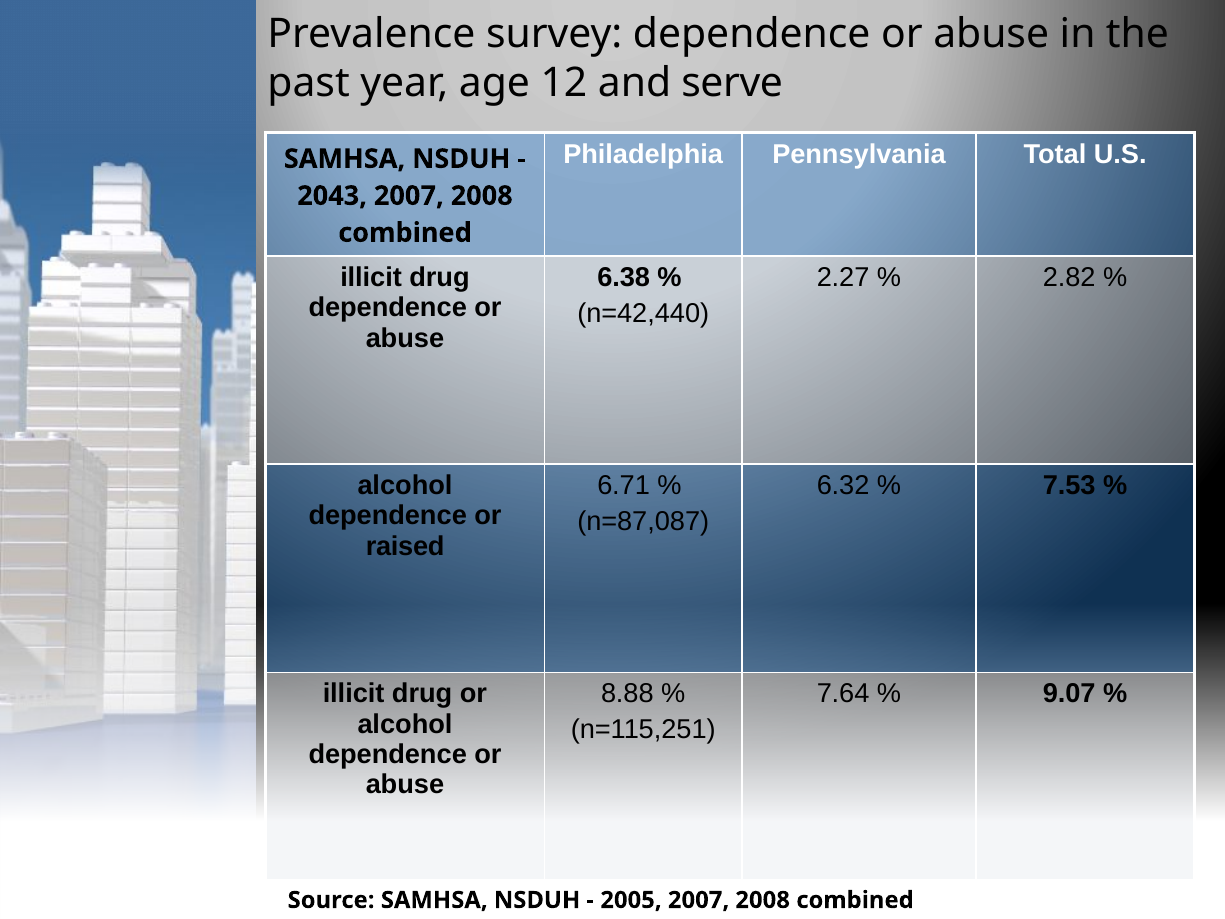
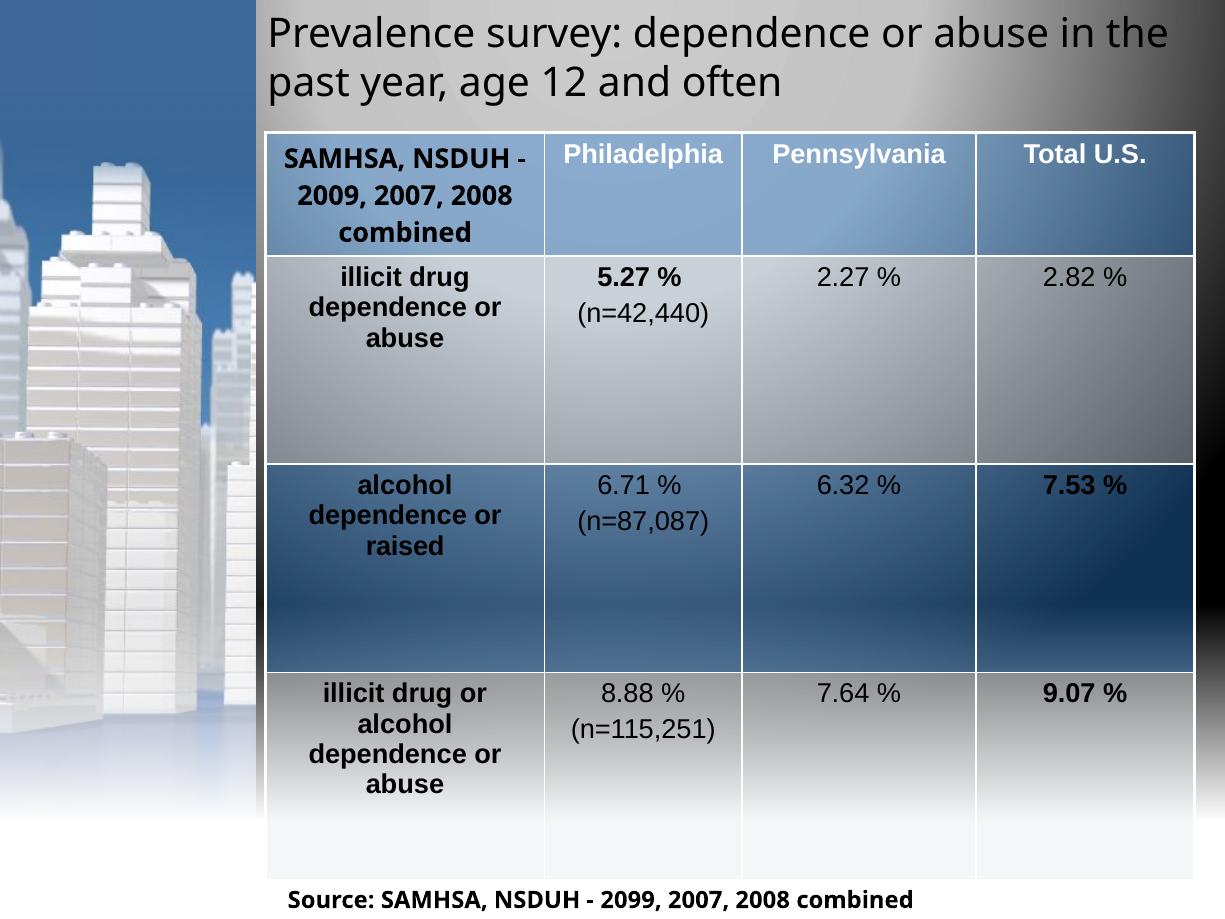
serve: serve -> often (732, 83)
2043: 2043 -> 2009 (332, 196)
6.38: 6.38 -> 5.27 (624, 278)
2005: 2005 -> 2099 (631, 900)
